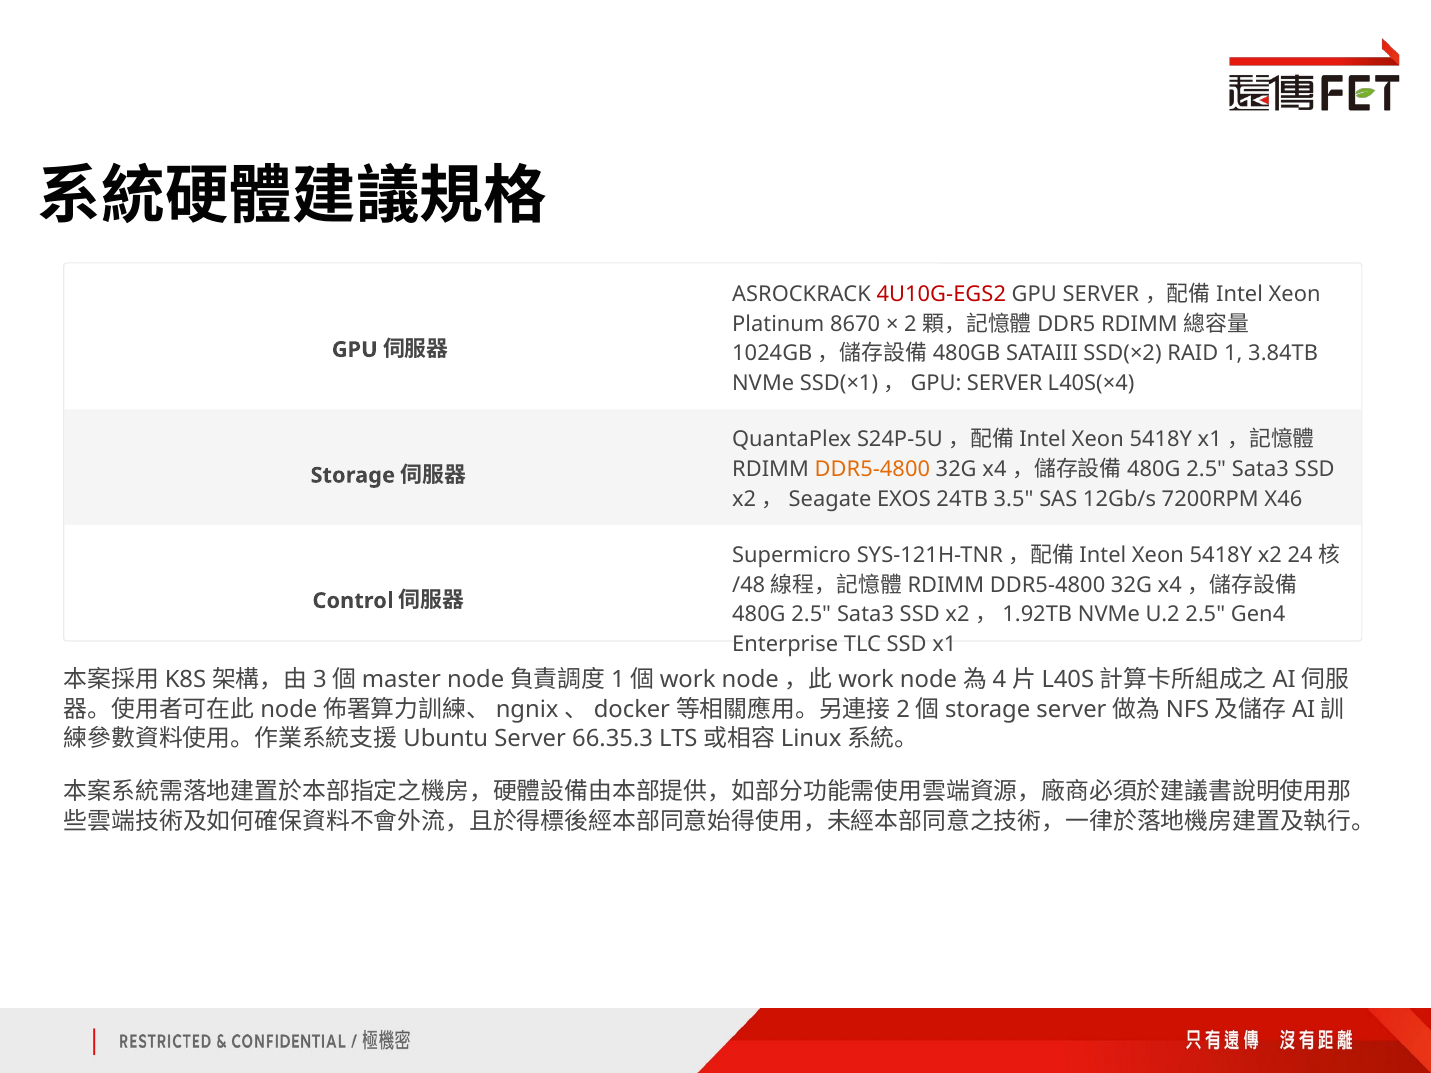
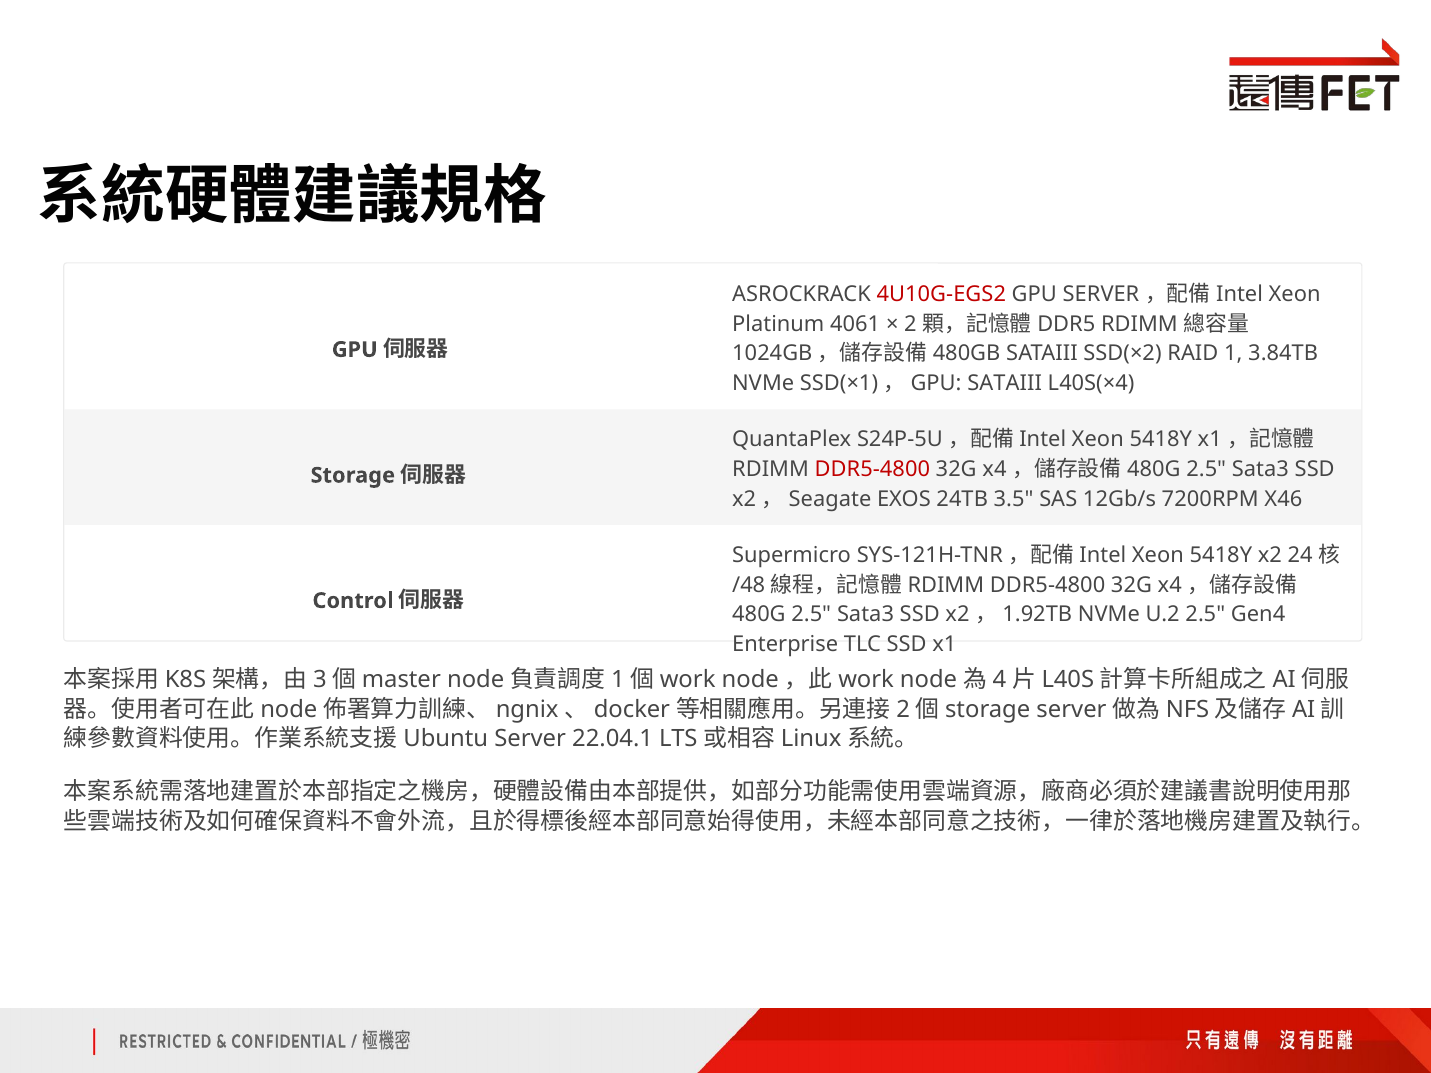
8670: 8670 -> 4061 (855, 324)
SSD(×1)，GPU SERVER: SERVER -> SATAIII (1005, 383)
DDR5-4800 colour: orange -> red (872, 470)
66.35.3: 66.35.3 -> 22.04.1 (613, 739)
